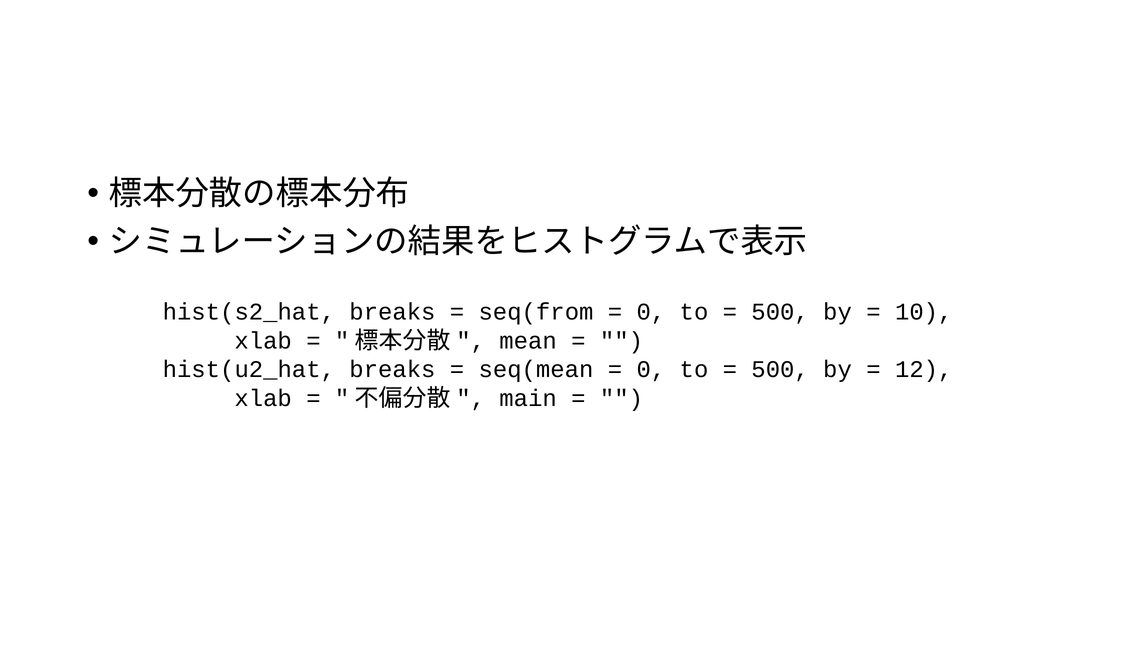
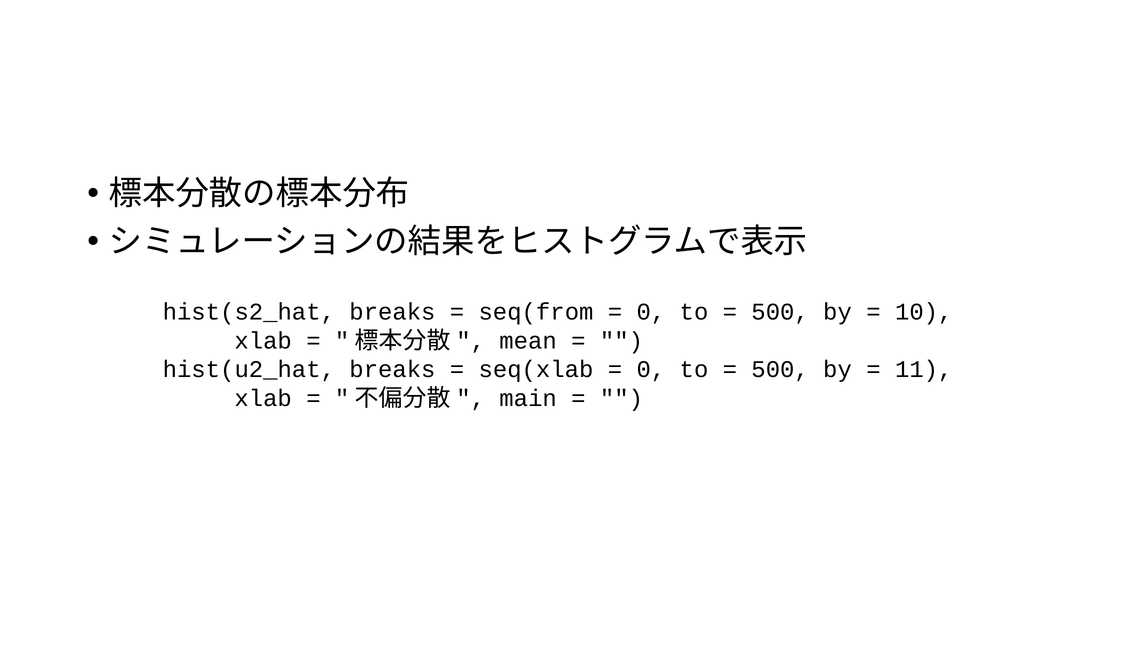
seq(mean: seq(mean -> seq(xlab (536, 369)
12: 12 -> 11 (924, 369)
